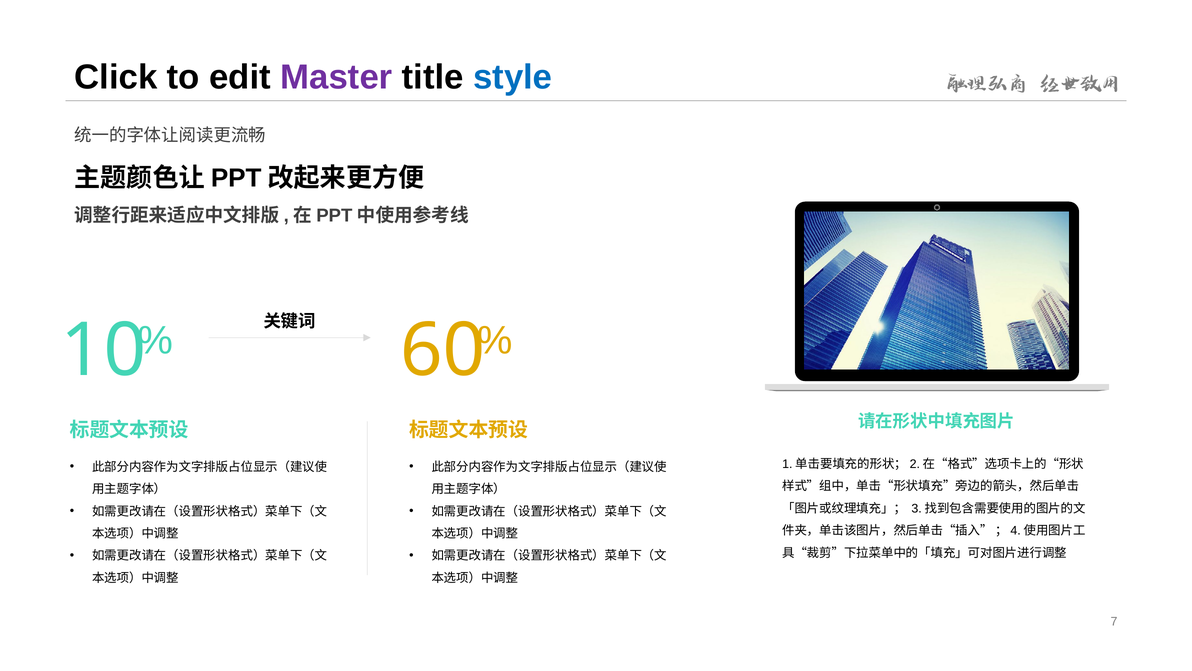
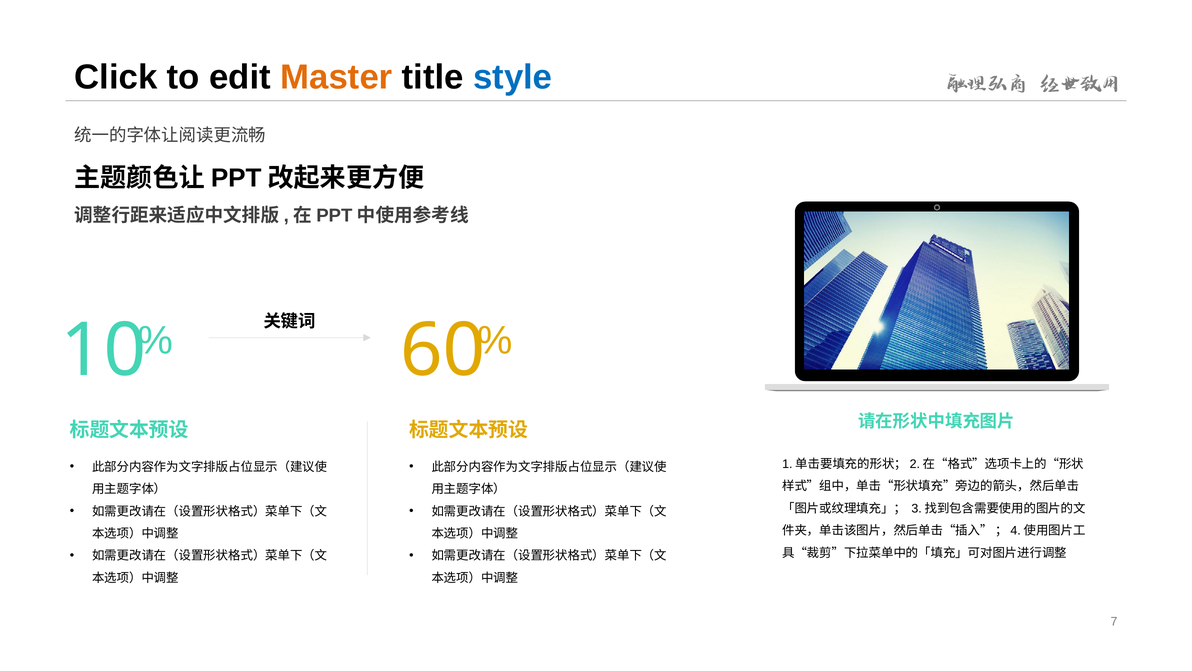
Master colour: purple -> orange (336, 77)
